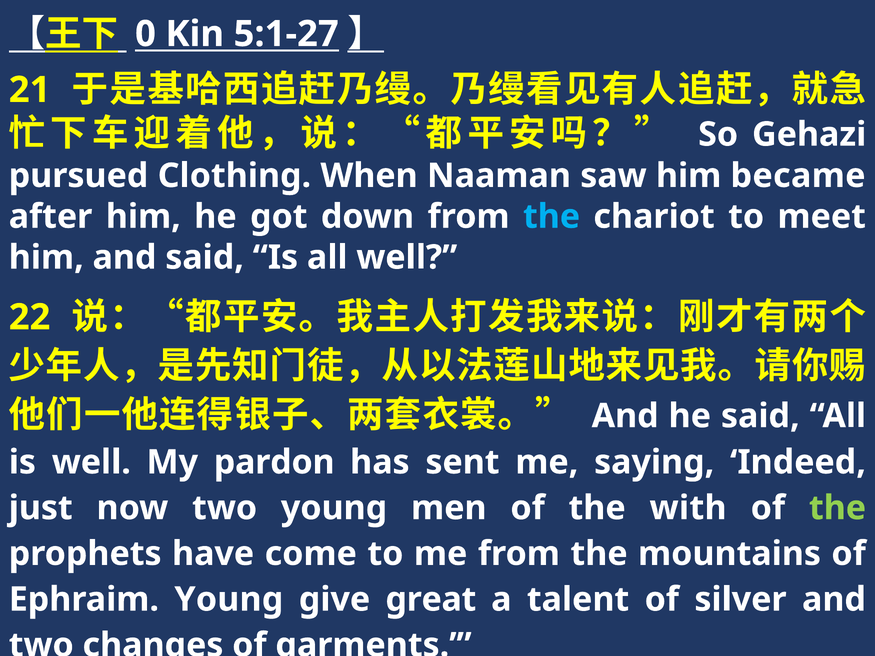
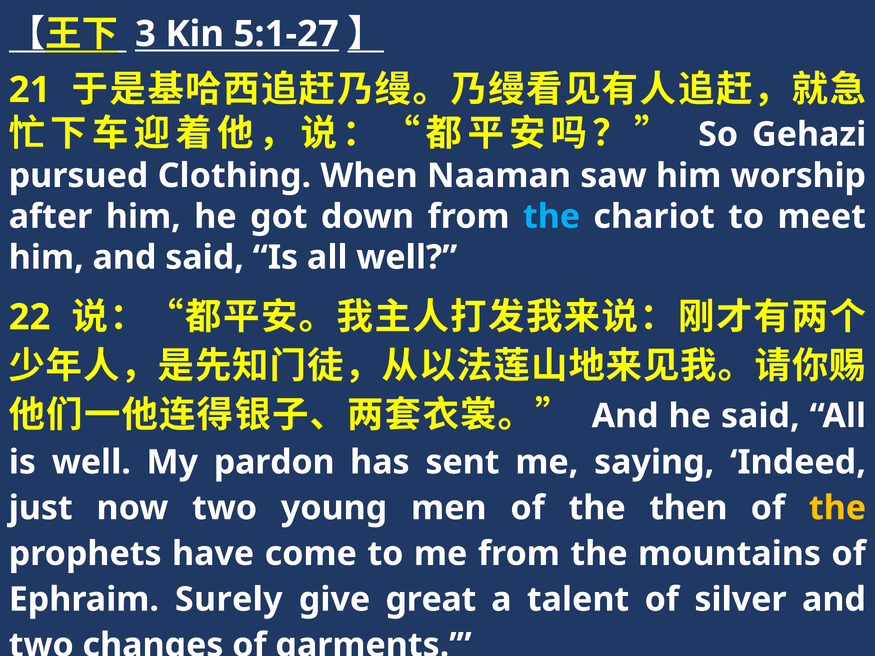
0: 0 -> 3 (145, 34)
became: became -> worship (798, 176)
with: with -> then (688, 508)
the colour: light green -> yellow (838, 508)
Ephraim Young: Young -> Surely (229, 600)
